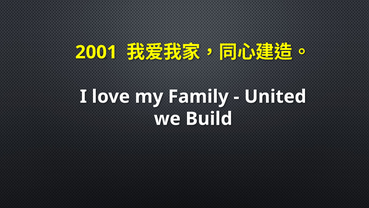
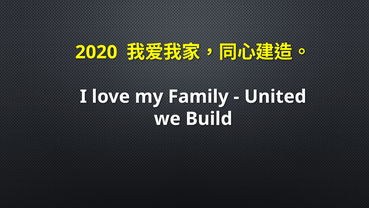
2001: 2001 -> 2020 (96, 52)
